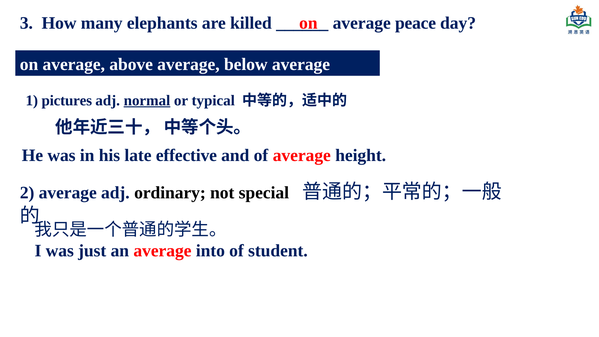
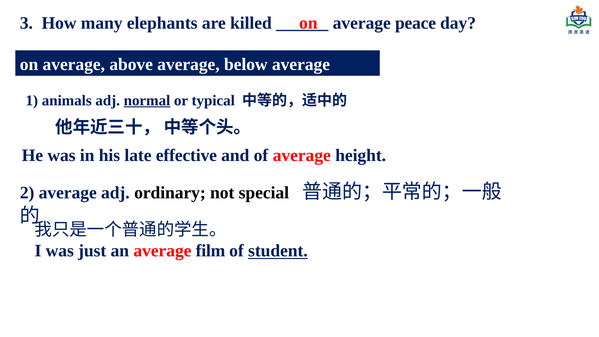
pictures: pictures -> animals (67, 100)
into: into -> film (210, 251)
student underline: none -> present (278, 251)
